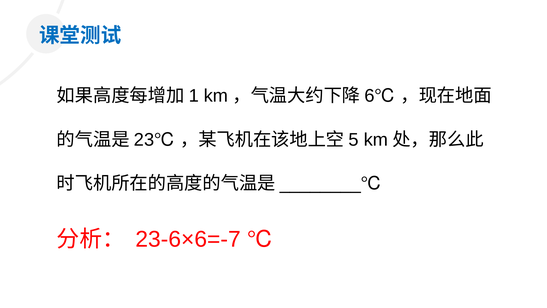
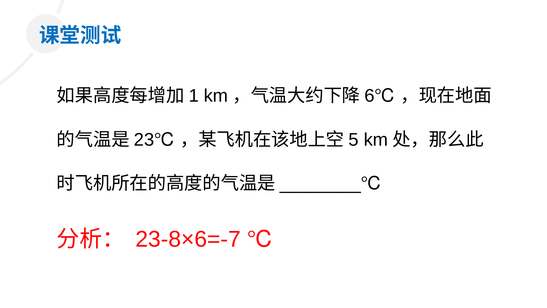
23-6×6=-7: 23-6×6=-7 -> 23-8×6=-7 (188, 239)
